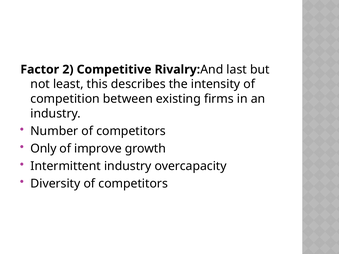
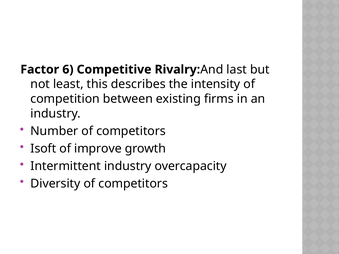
2: 2 -> 6 (68, 70)
Only: Only -> Isoft (43, 149)
